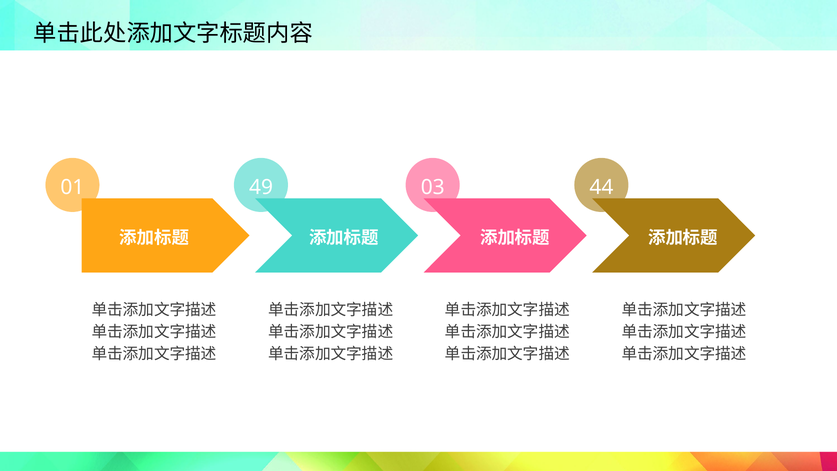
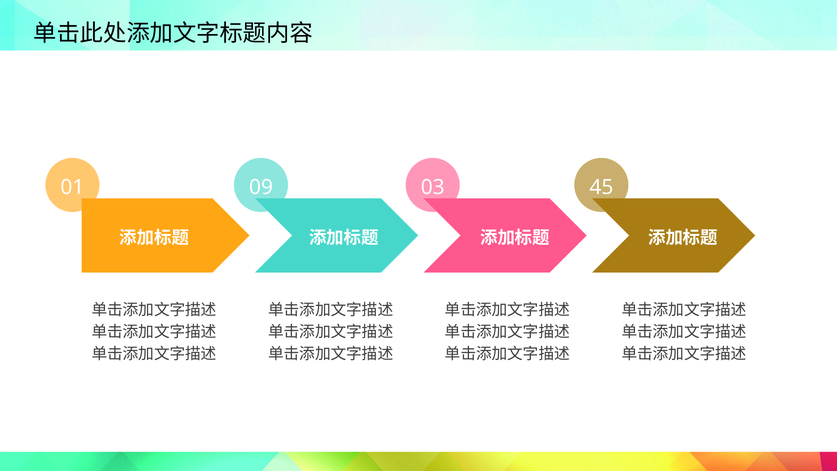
49: 49 -> 09 (261, 187)
44: 44 -> 45 (601, 187)
